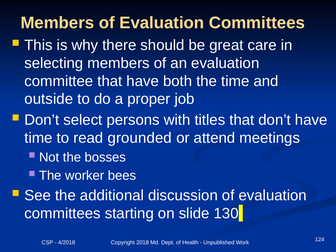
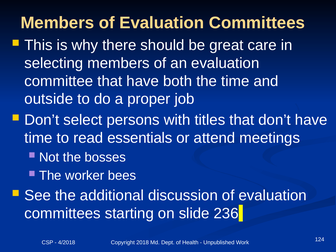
grounded: grounded -> essentials (140, 138)
130: 130 -> 236 (226, 213)
